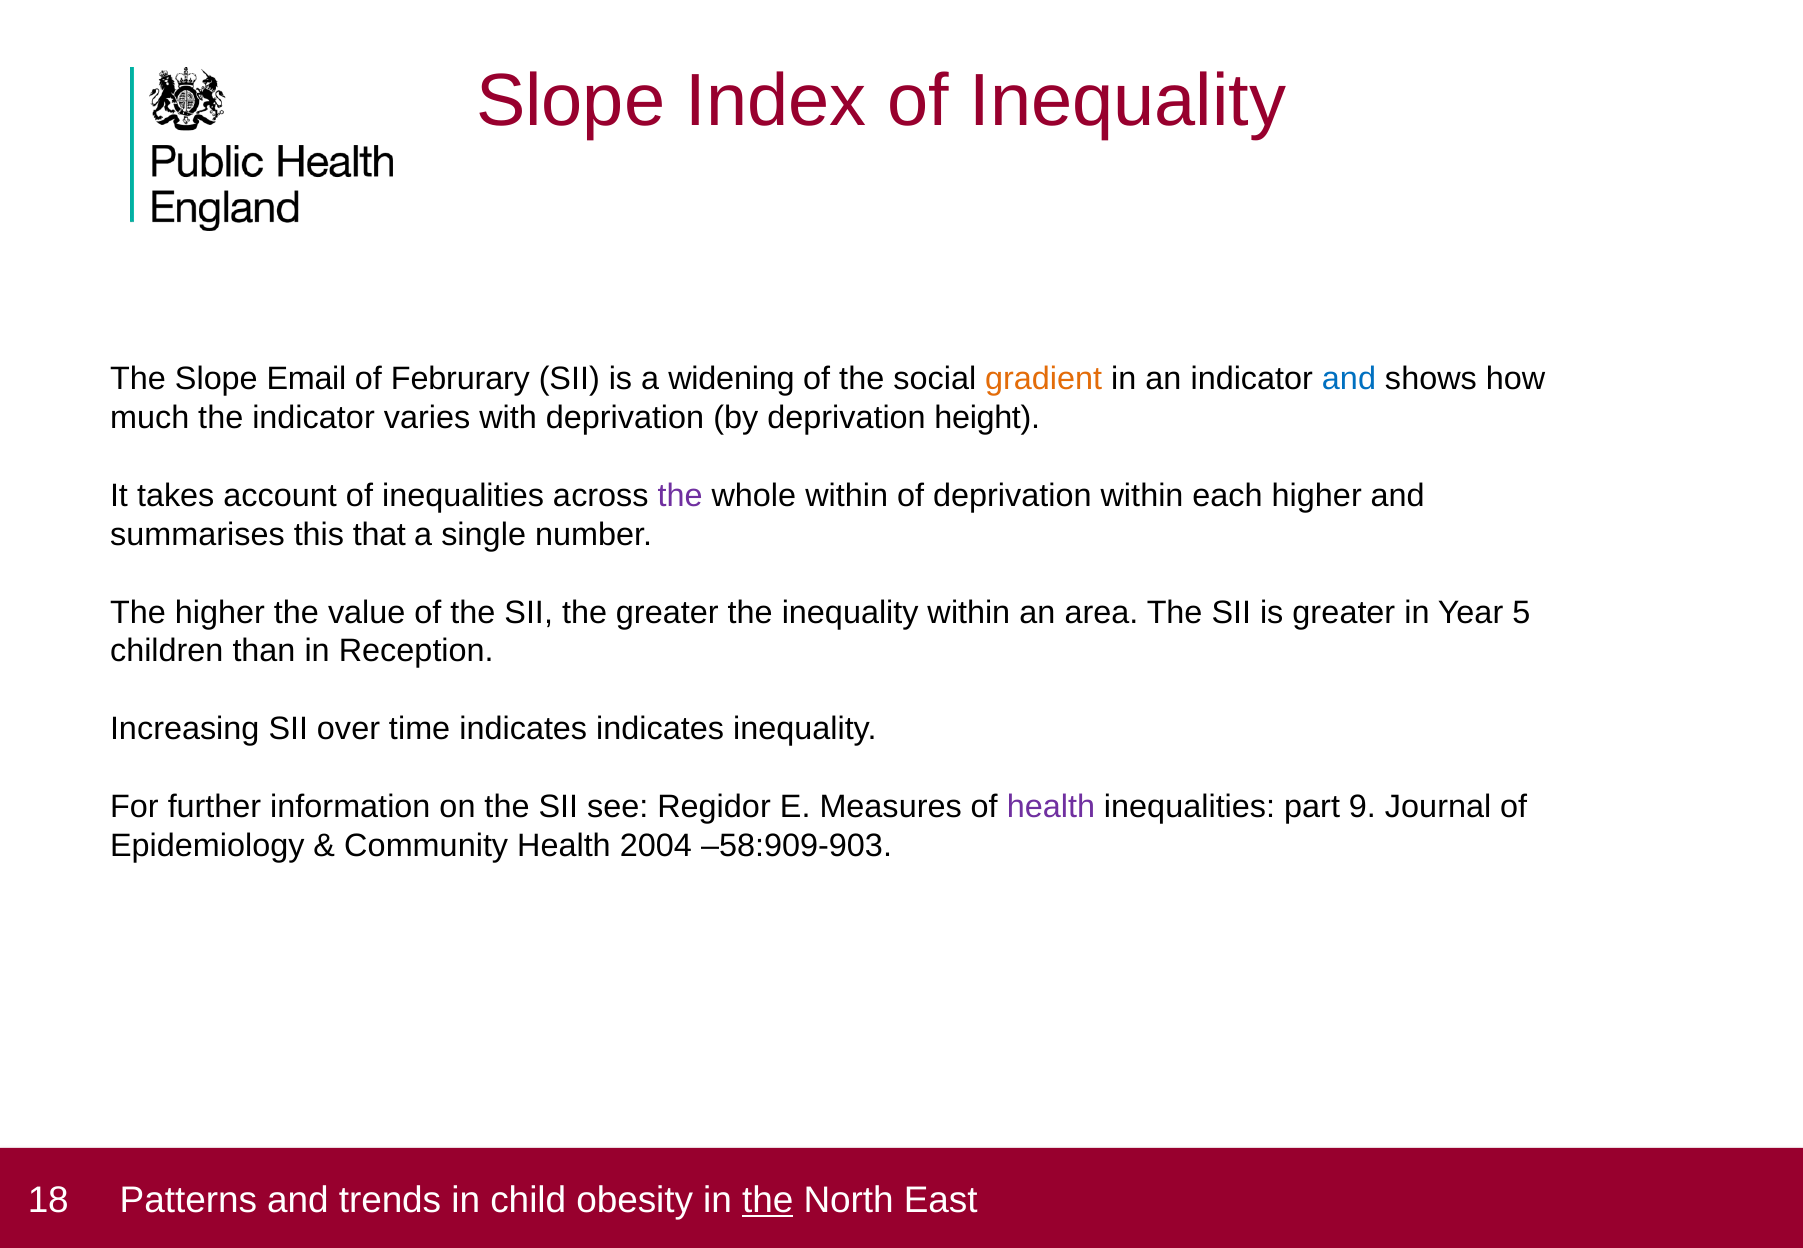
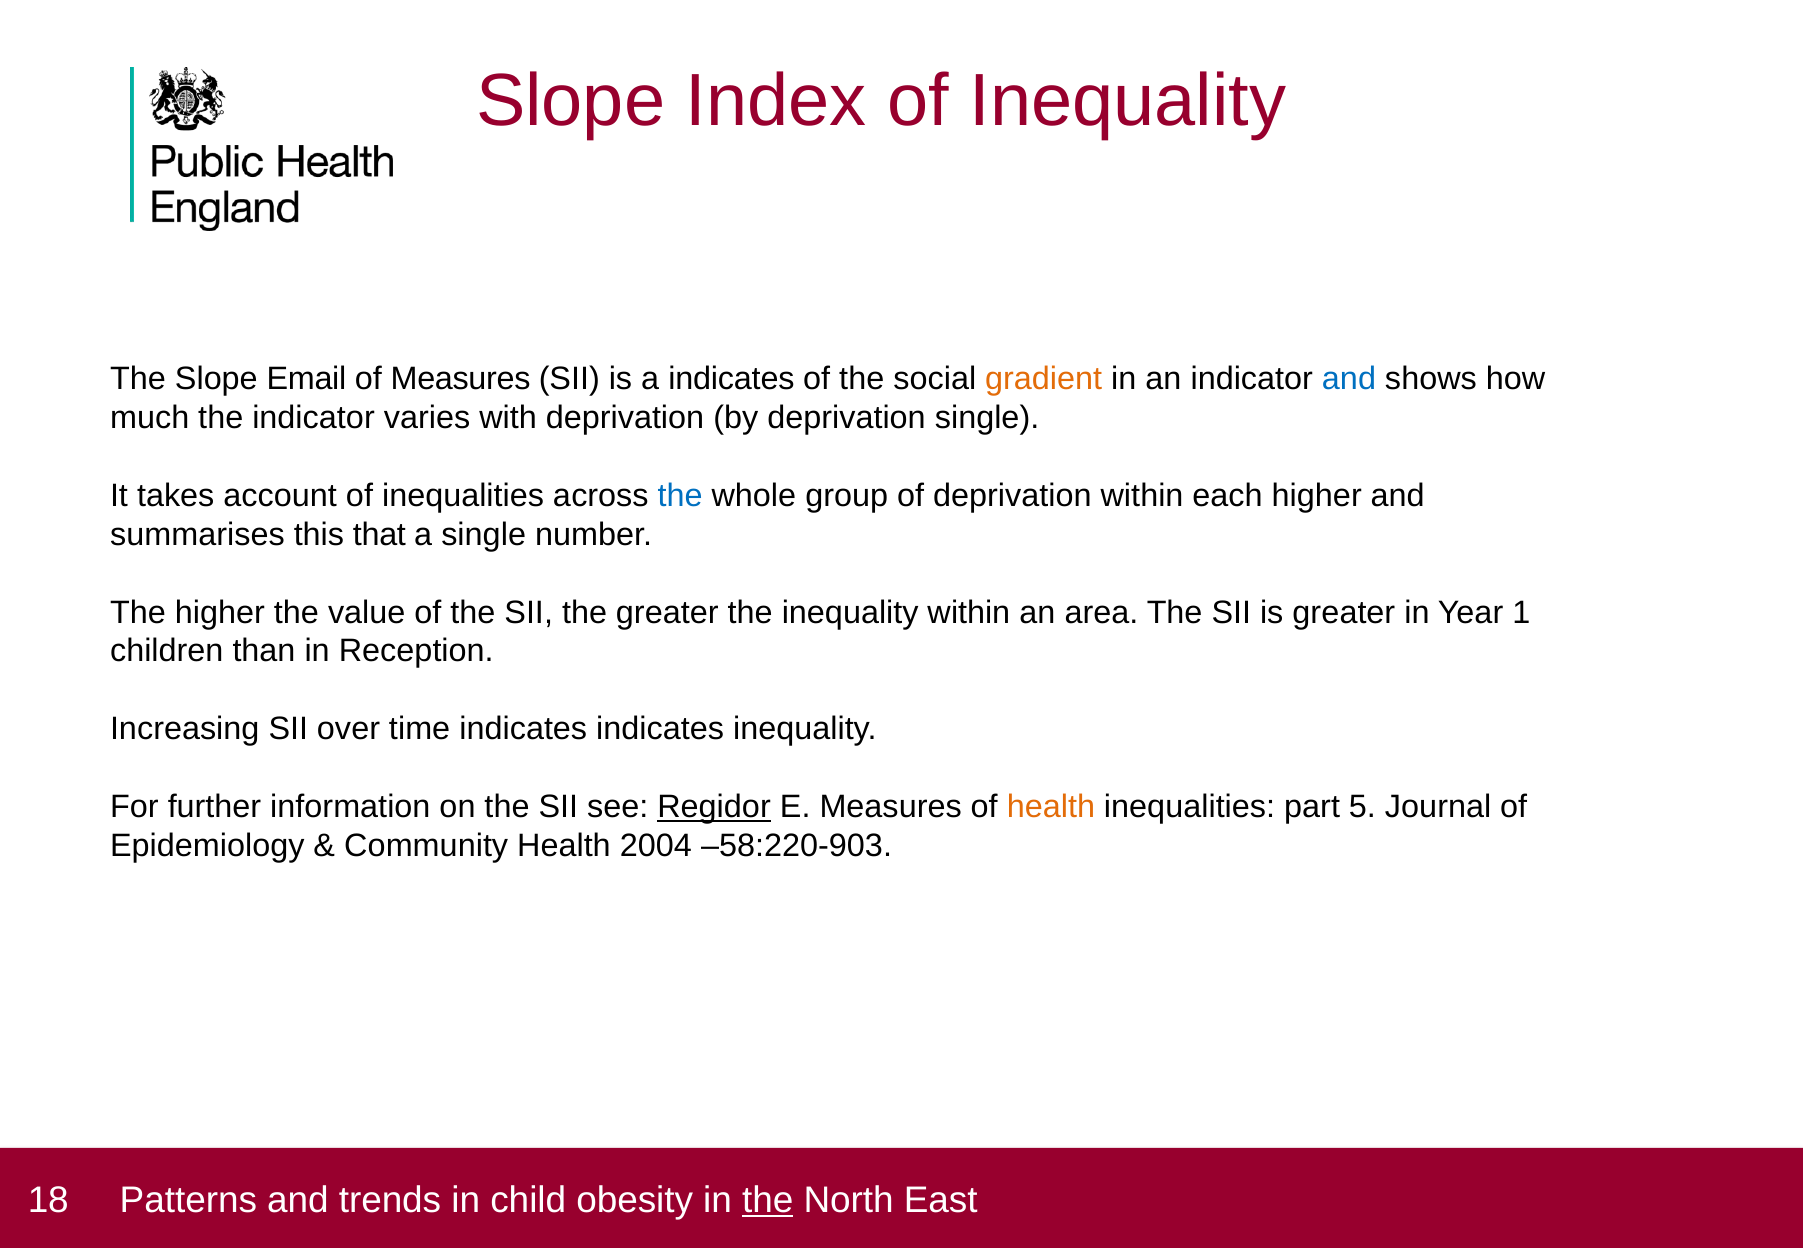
of Februrary: Februrary -> Measures (461, 379)
a widening: widening -> indicates (731, 379)
deprivation height: height -> single (987, 418)
the colour: purple -> blue (680, 496)
whole within: within -> group (847, 496)
5: 5 -> 1 (1521, 613)
Regidor underline: none -> present (714, 807)
health colour: purple -> orange (1051, 807)
9: 9 -> 5 (1362, 807)
–58:909-903: –58:909-903 -> –58:220-903 (796, 846)
